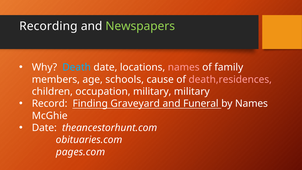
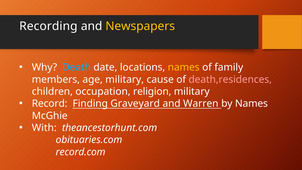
Newspapers colour: light green -> yellow (140, 26)
names colour: pink -> yellow (184, 67)
age schools: schools -> military (125, 79)
occupation military: military -> religion (152, 91)
Funeral: Funeral -> Warren (201, 104)
Date: Date -> With (44, 128)
pages.com: pages.com -> record.com (81, 152)
